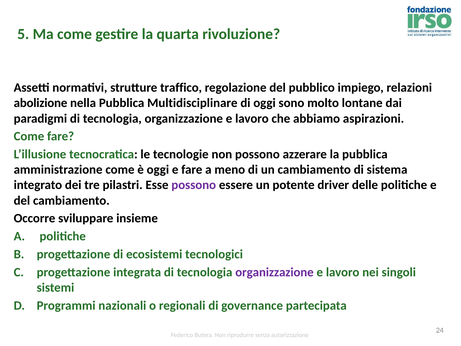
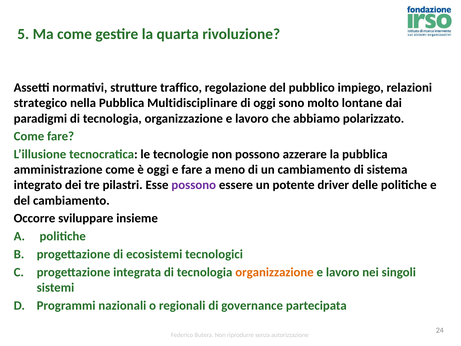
abolizione: abolizione -> strategico (40, 103)
aspirazioni: aspirazioni -> polarizzato (374, 118)
organizzazione colour: purple -> orange (274, 272)
